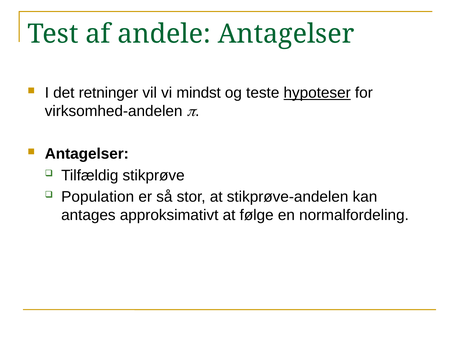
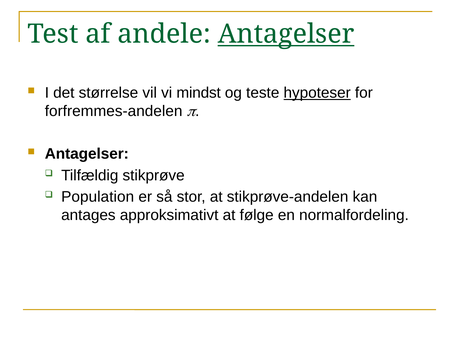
Antagelser underline: none -> present (286, 34)
retninger: retninger -> størrelse (108, 93)
virksomhed-andelen: virksomhed-andelen -> forfremmes-andelen (114, 111)
